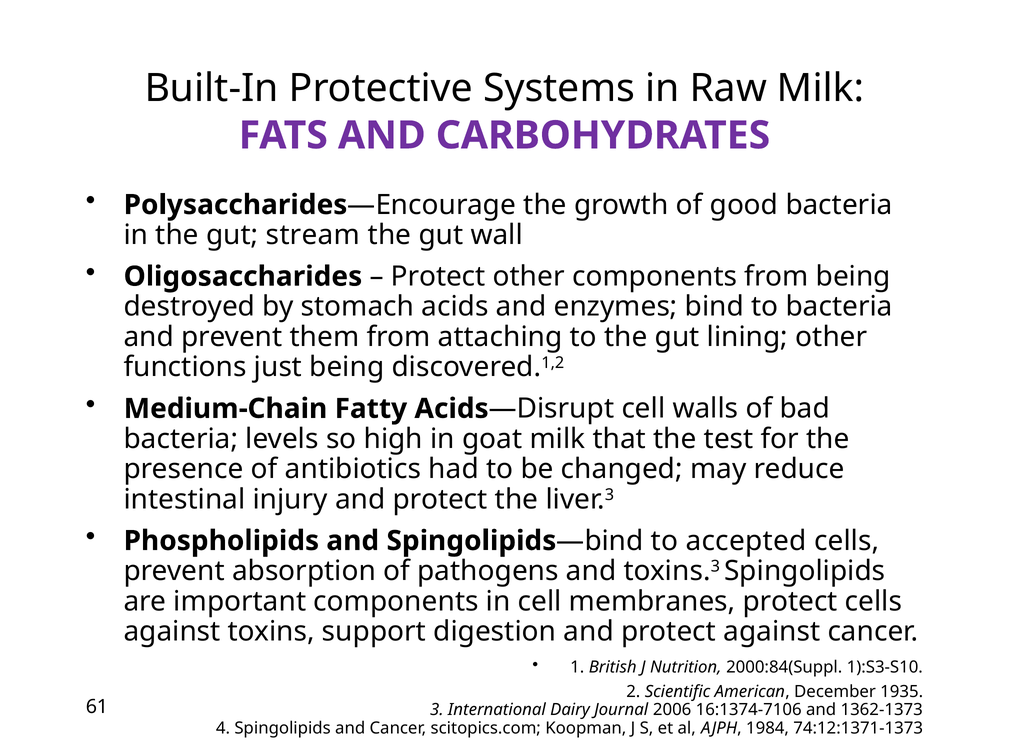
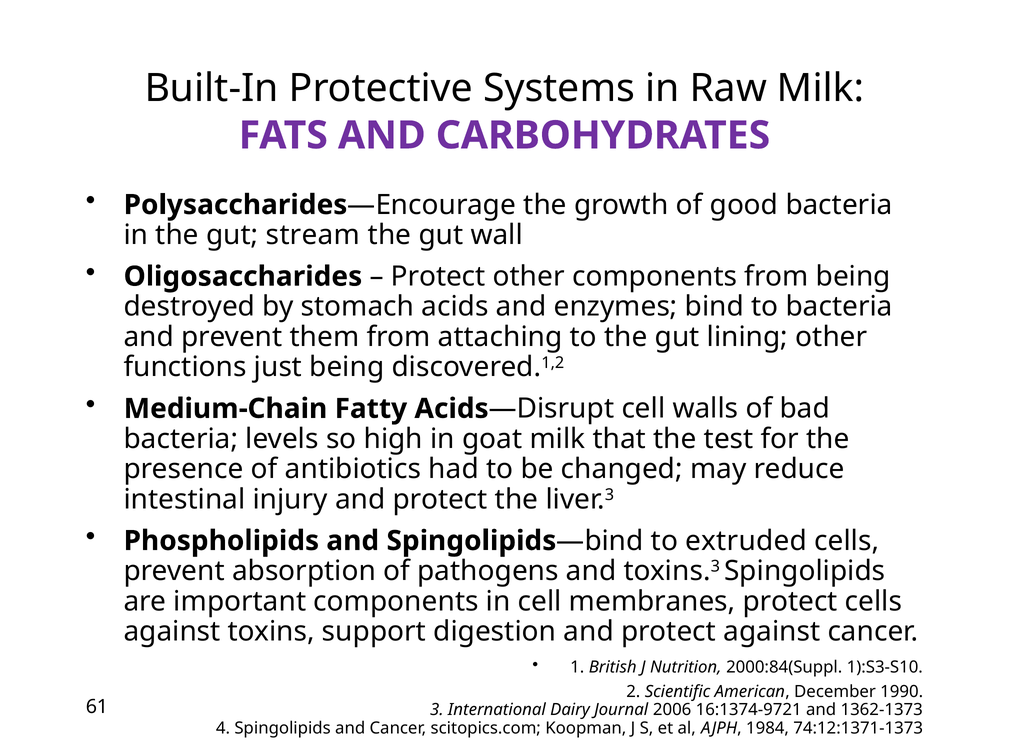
accepted: accepted -> extruded (746, 541)
1935: 1935 -> 1990 (902, 692)
16:1374-7106: 16:1374-7106 -> 16:1374-9721 (749, 711)
